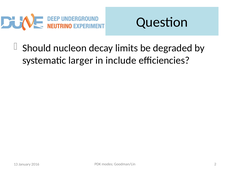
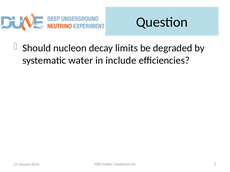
larger: larger -> water (81, 61)
